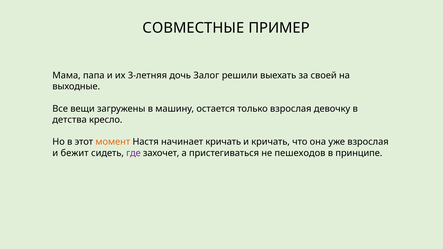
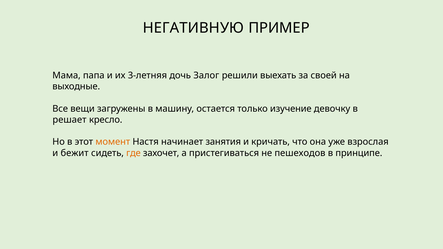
СОВМЕСТНЫЕ: СОВМЕСТНЫЕ -> НЕГАТИВНУЮ (193, 28)
только взрослая: взрослая -> изучение (291, 109)
детства: детства -> решает (70, 120)
начинает кричать: кричать -> занятия (223, 142)
где colour: purple -> orange (133, 153)
